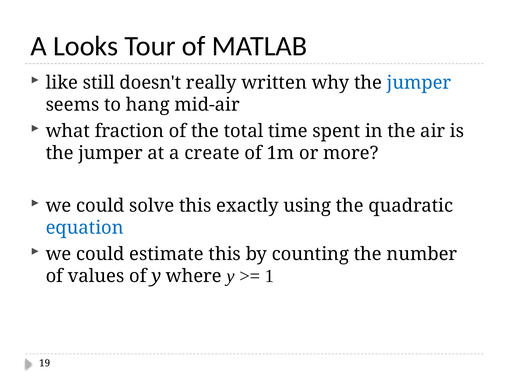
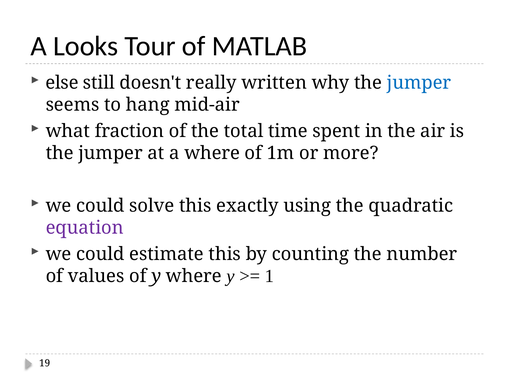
like: like -> else (62, 83)
a create: create -> where (212, 153)
equation colour: blue -> purple (85, 228)
